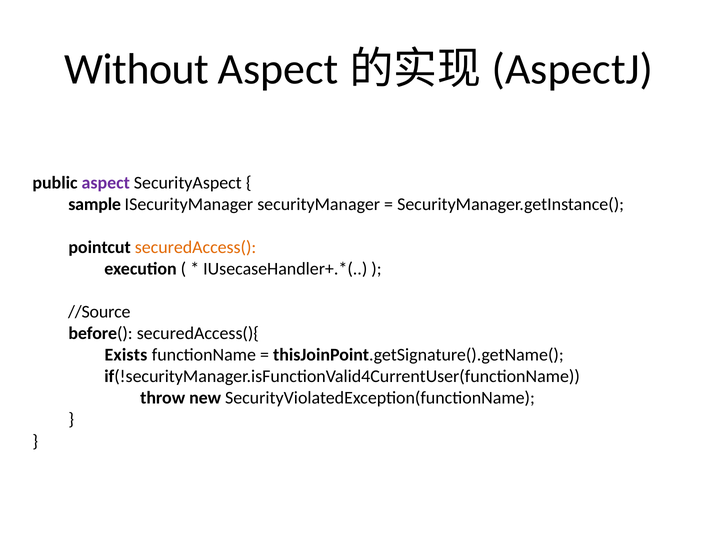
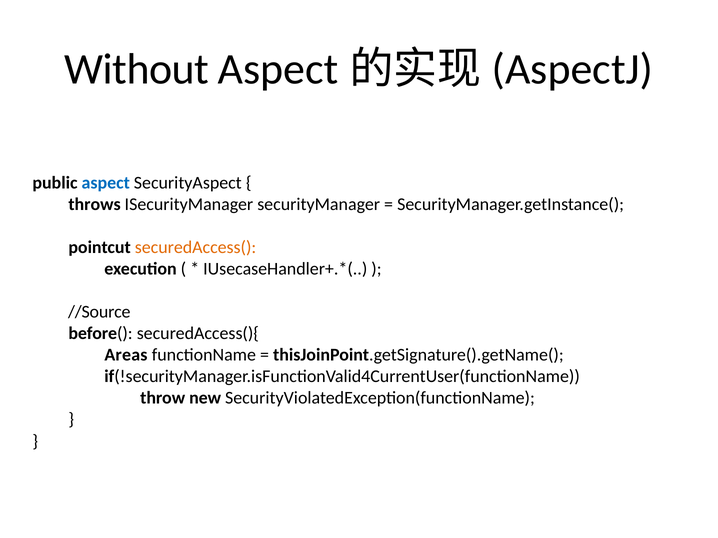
aspect colour: purple -> blue (106, 183)
sample: sample -> throws (95, 205)
Exists: Exists -> Areas (126, 355)
